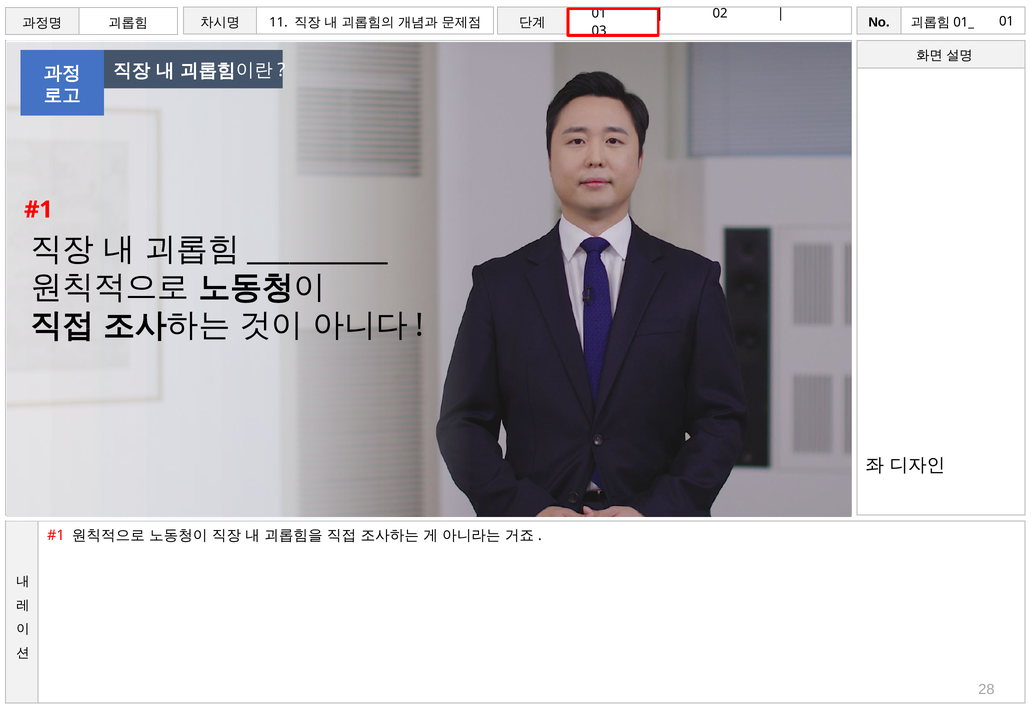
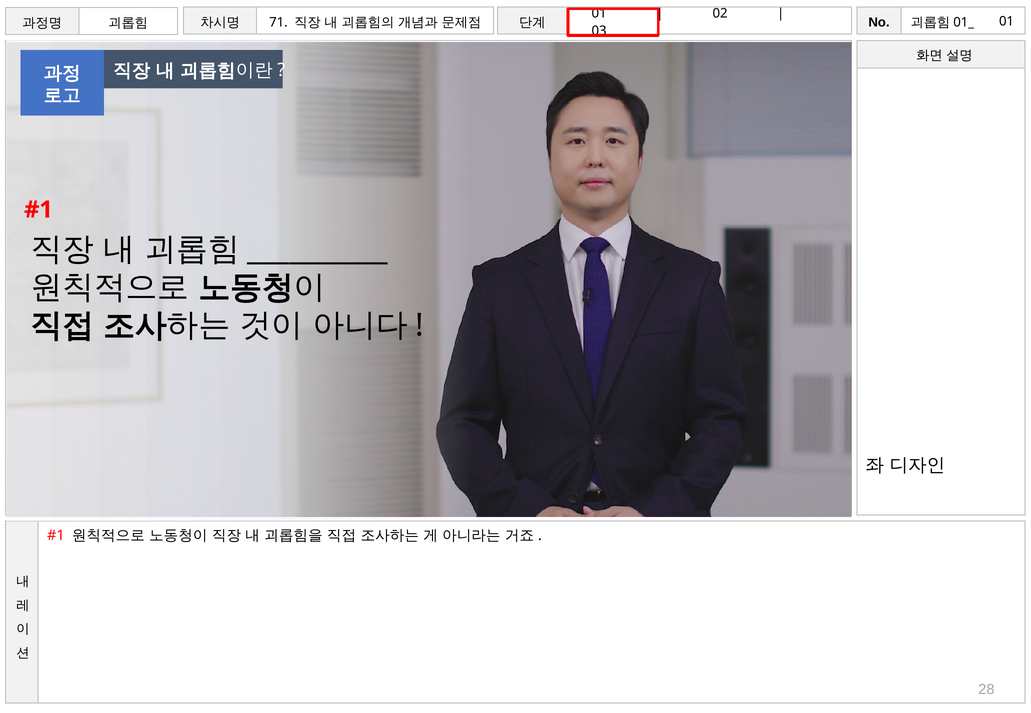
11: 11 -> 71 (279, 22)
